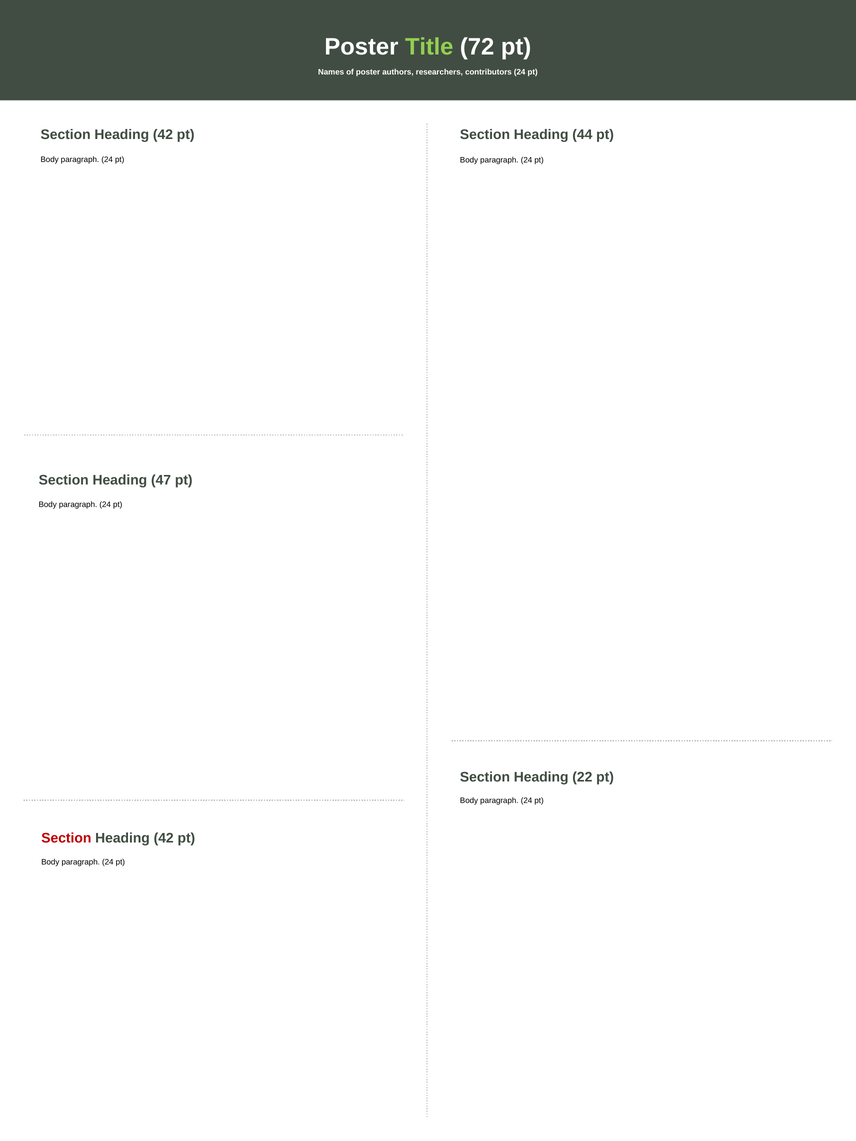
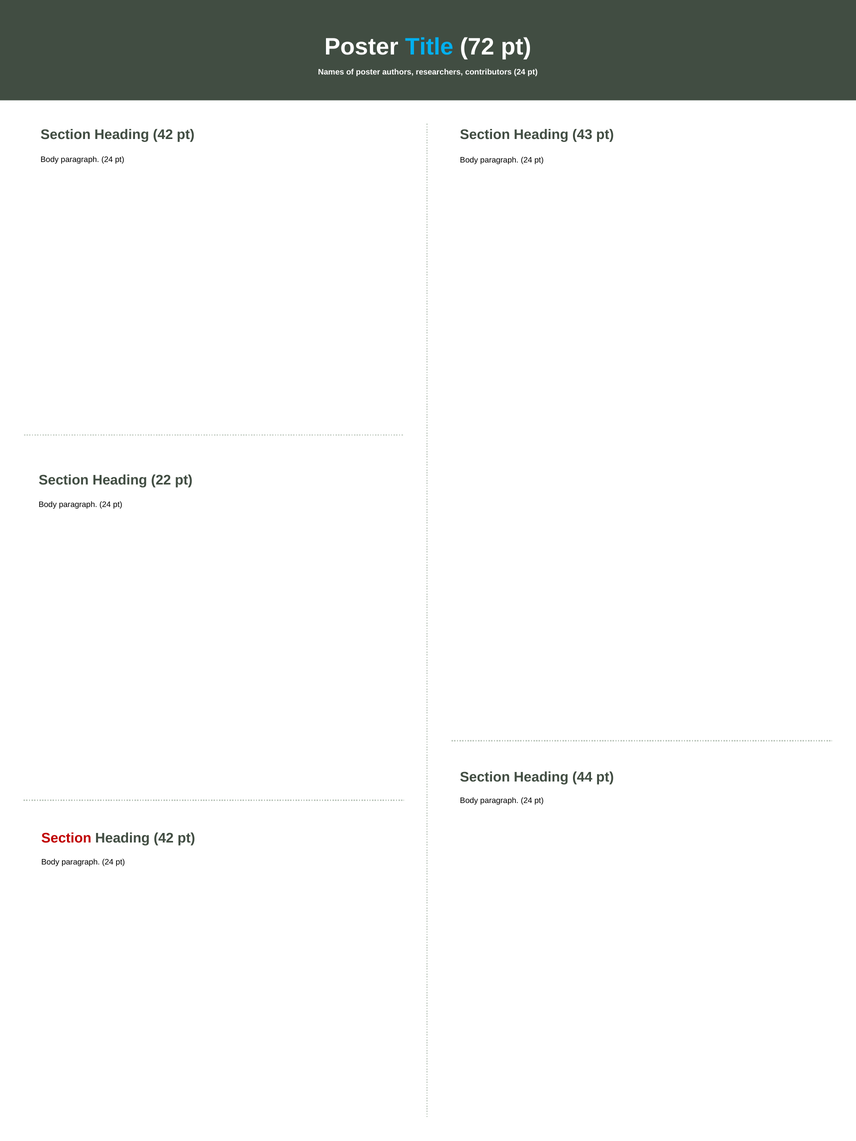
Title colour: light green -> light blue (429, 47)
44: 44 -> 43 (582, 135)
47: 47 -> 22 (161, 480)
22: 22 -> 44 (582, 777)
